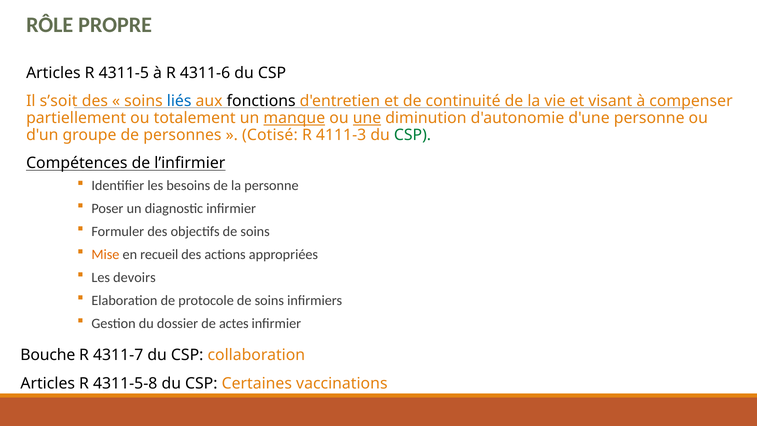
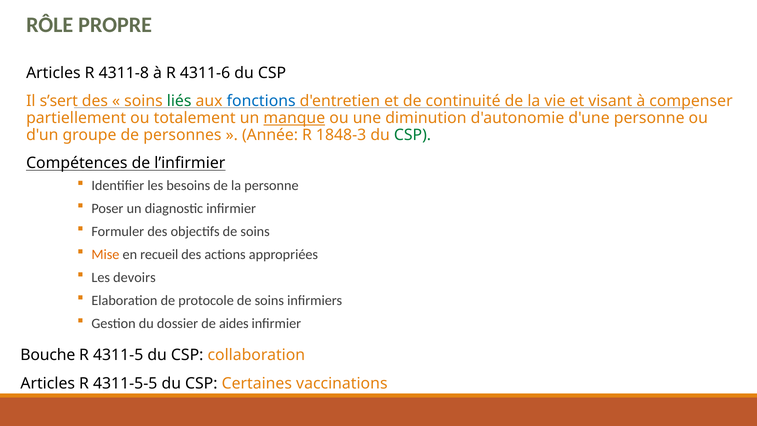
4311-5: 4311-5 -> 4311-8 (124, 73)
s’soit: s’soit -> s’sert (59, 101)
liés colour: blue -> green (179, 101)
fonctions colour: black -> blue (261, 101)
une underline: present -> none (367, 118)
Cotisé: Cotisé -> Année (270, 135)
4111-3: 4111-3 -> 1848-3 (341, 135)
actes: actes -> aides (234, 323)
4311-7: 4311-7 -> 4311-5 (118, 355)
4311-5-8: 4311-5-8 -> 4311-5-5 (125, 383)
